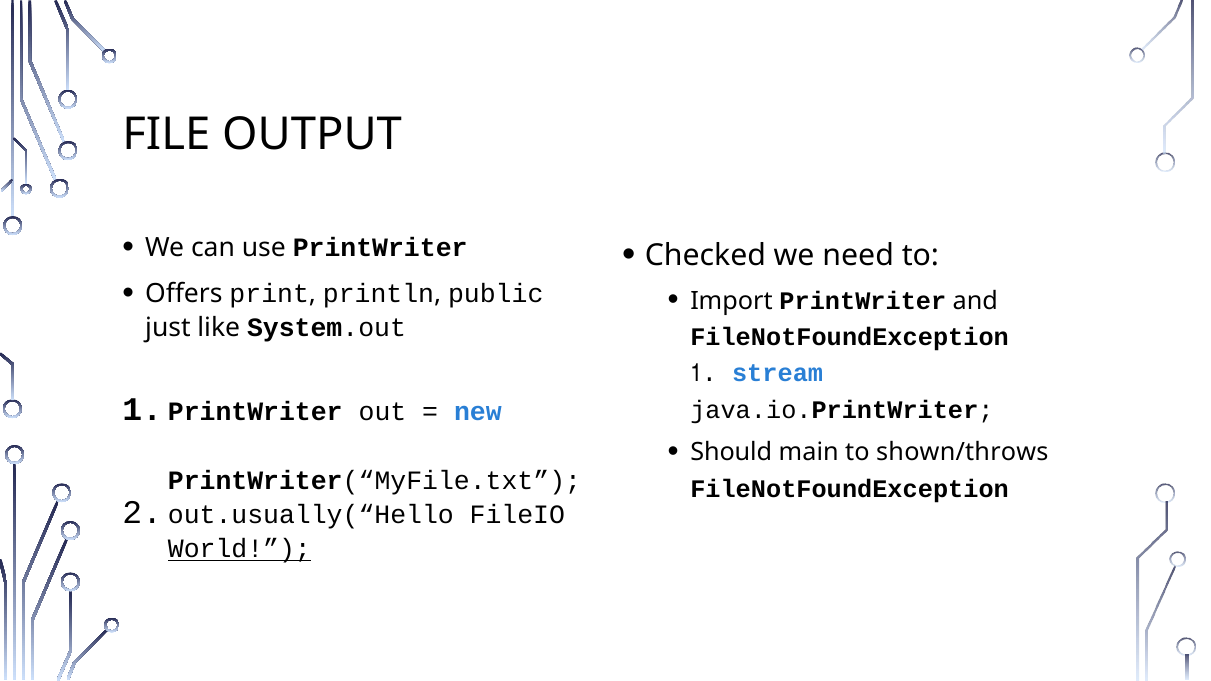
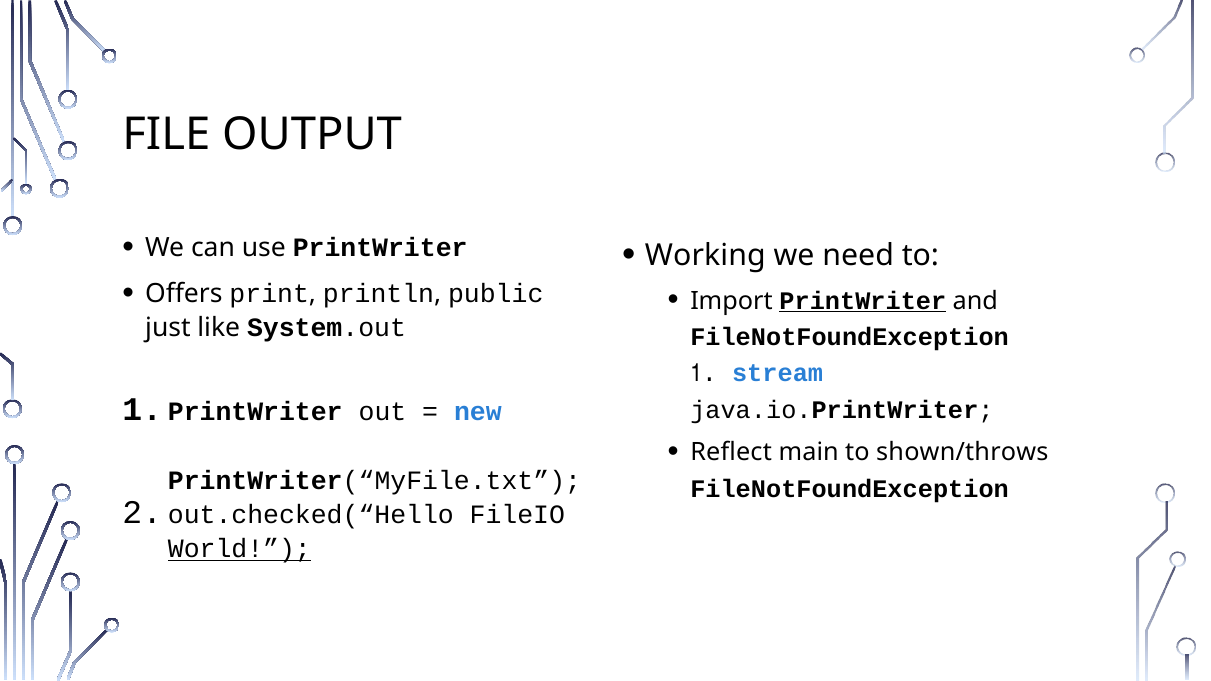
Checked: Checked -> Working (705, 256)
PrintWriter underline: none -> present (863, 301)
Should: Should -> Reflect (731, 453)
out.usually(“Hello: out.usually(“Hello -> out.checked(“Hello (311, 515)
